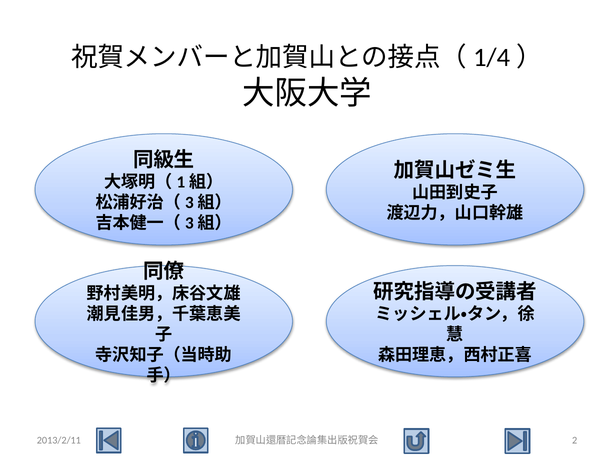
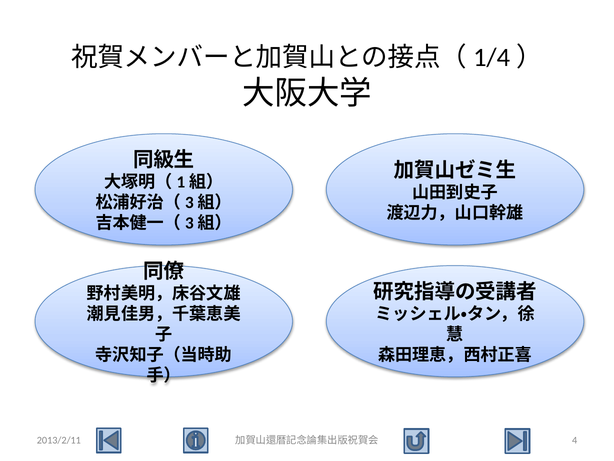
2: 2 -> 4 (575, 440)
